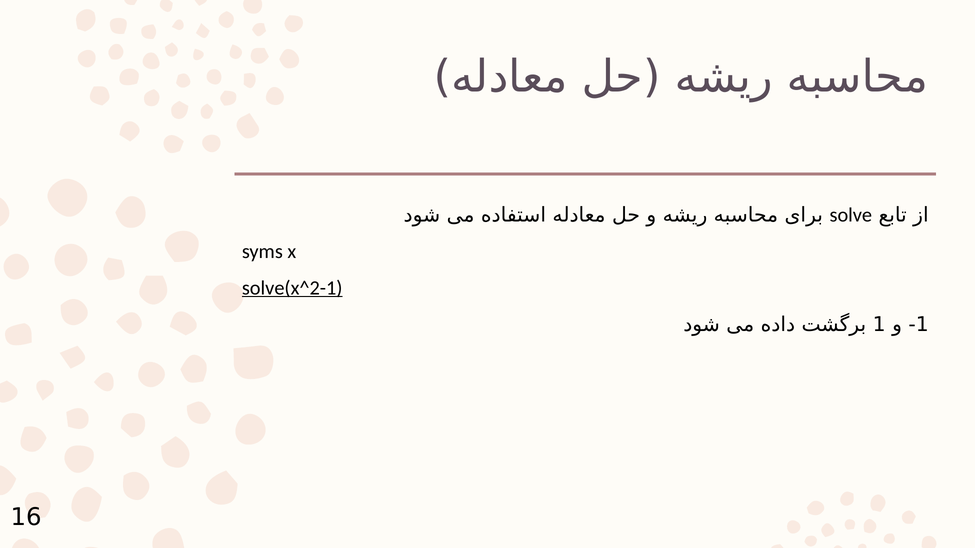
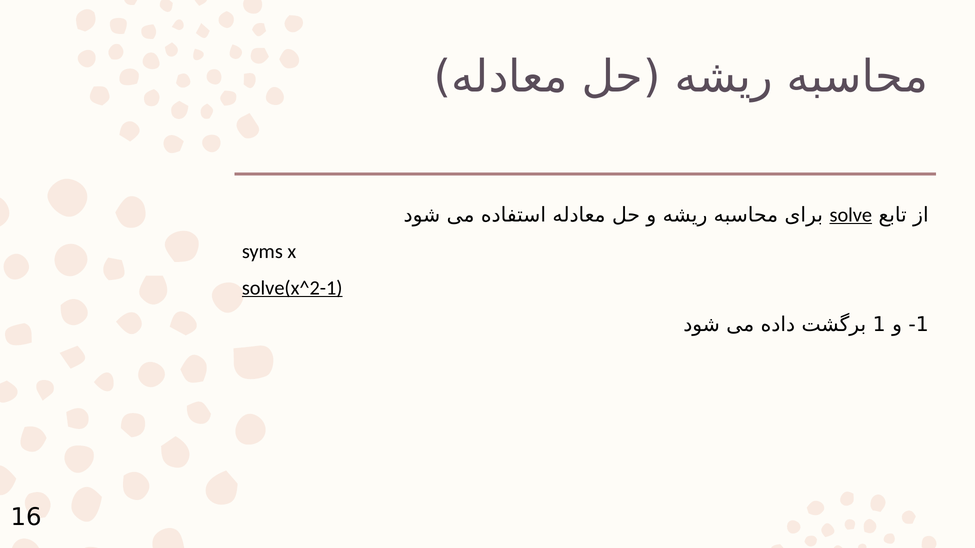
solve underline: none -> present (851, 215)
